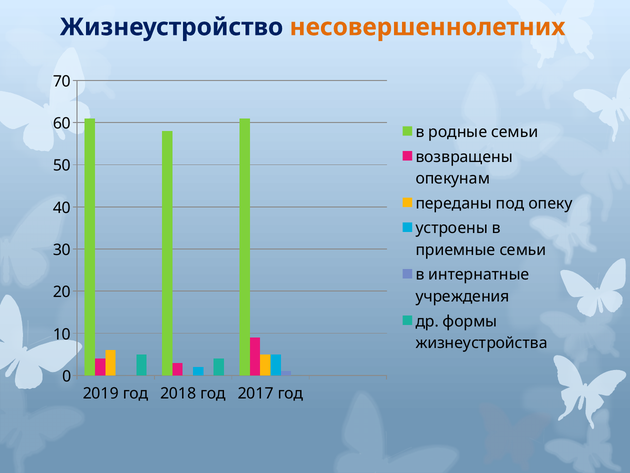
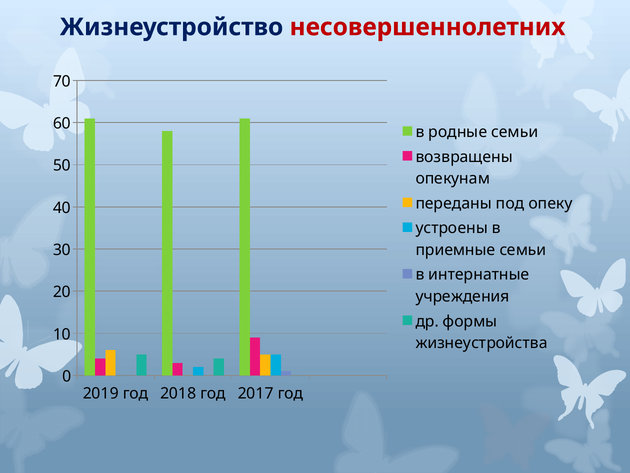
несовершеннолетних colour: orange -> red (427, 27)
